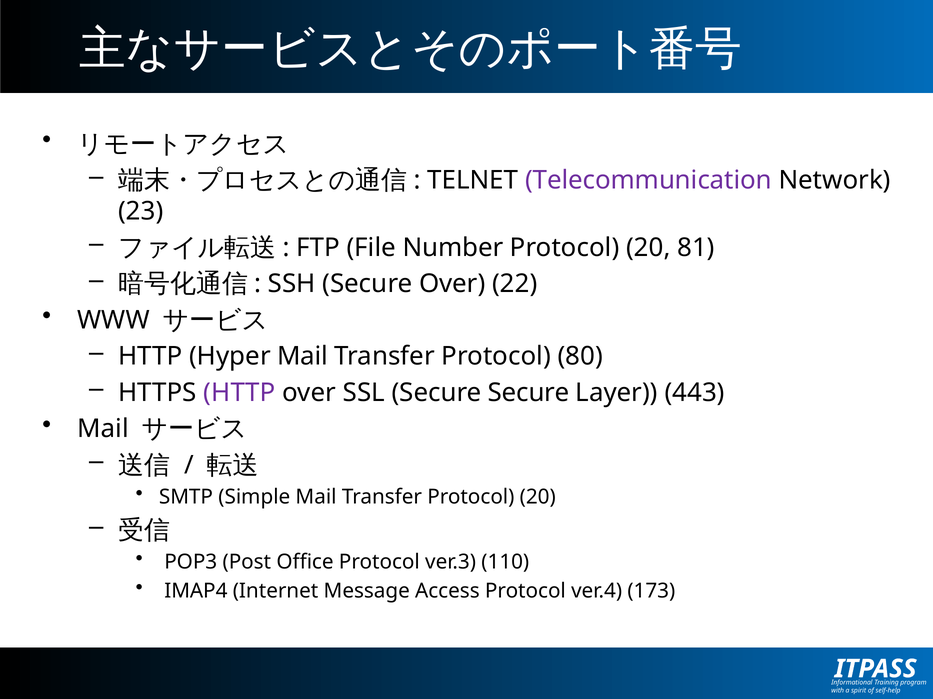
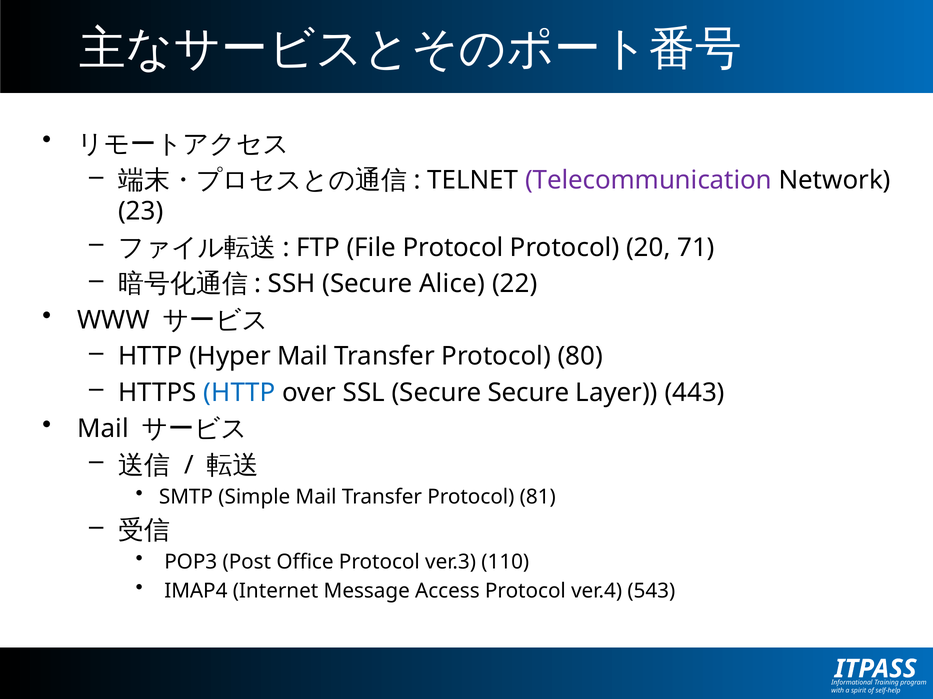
File Number: Number -> Protocol (453, 248)
81: 81 -> 71 (696, 248)
Secure Over: Over -> Alice (452, 284)
HTTP colour: purple -> blue (239, 393)
Transfer Protocol 20: 20 -> 81 (538, 497)
173: 173 -> 543 (651, 592)
